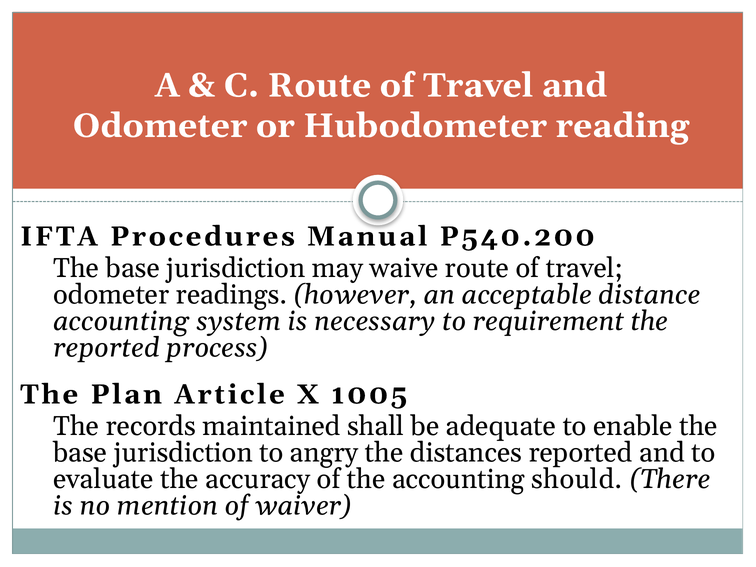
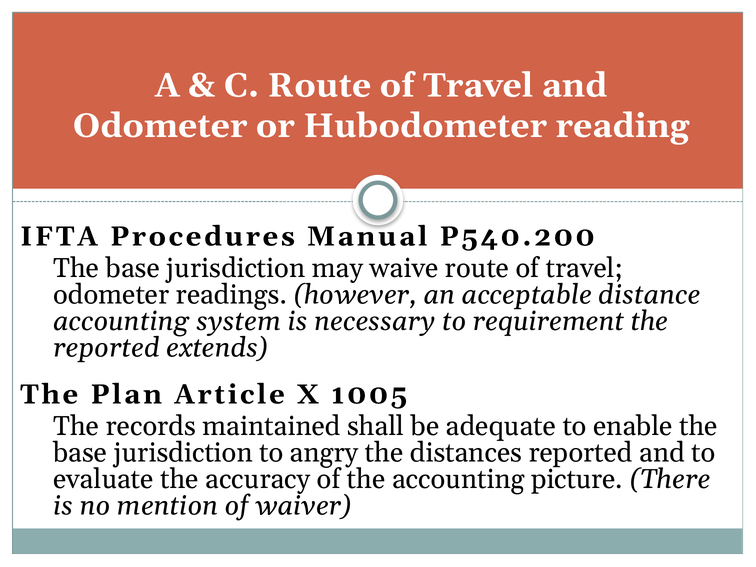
process: process -> extends (217, 348)
should: should -> picture (577, 479)
